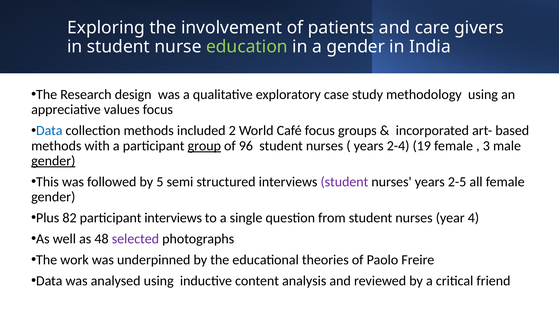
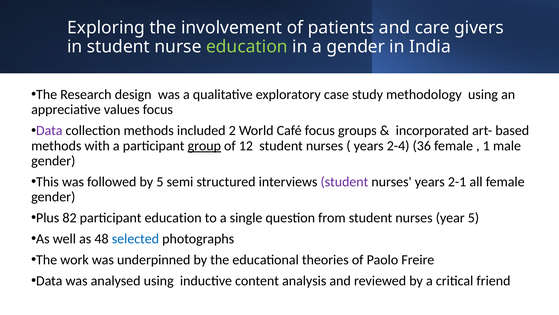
Data colour: blue -> purple (49, 130)
96: 96 -> 12 (246, 145)
19: 19 -> 36 (422, 145)
3: 3 -> 1 (486, 145)
gender underline: present -> none (53, 161)
2-5: 2-5 -> 2-1 (457, 181)
participant interviews: interviews -> education (173, 217)
year 4: 4 -> 5 (473, 217)
selected colour: purple -> blue (135, 238)
